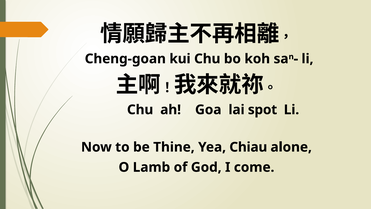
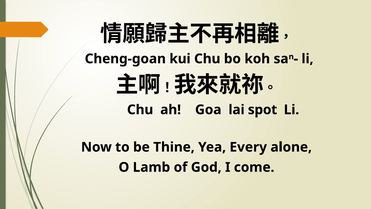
Chiau: Chiau -> Every (248, 147)
